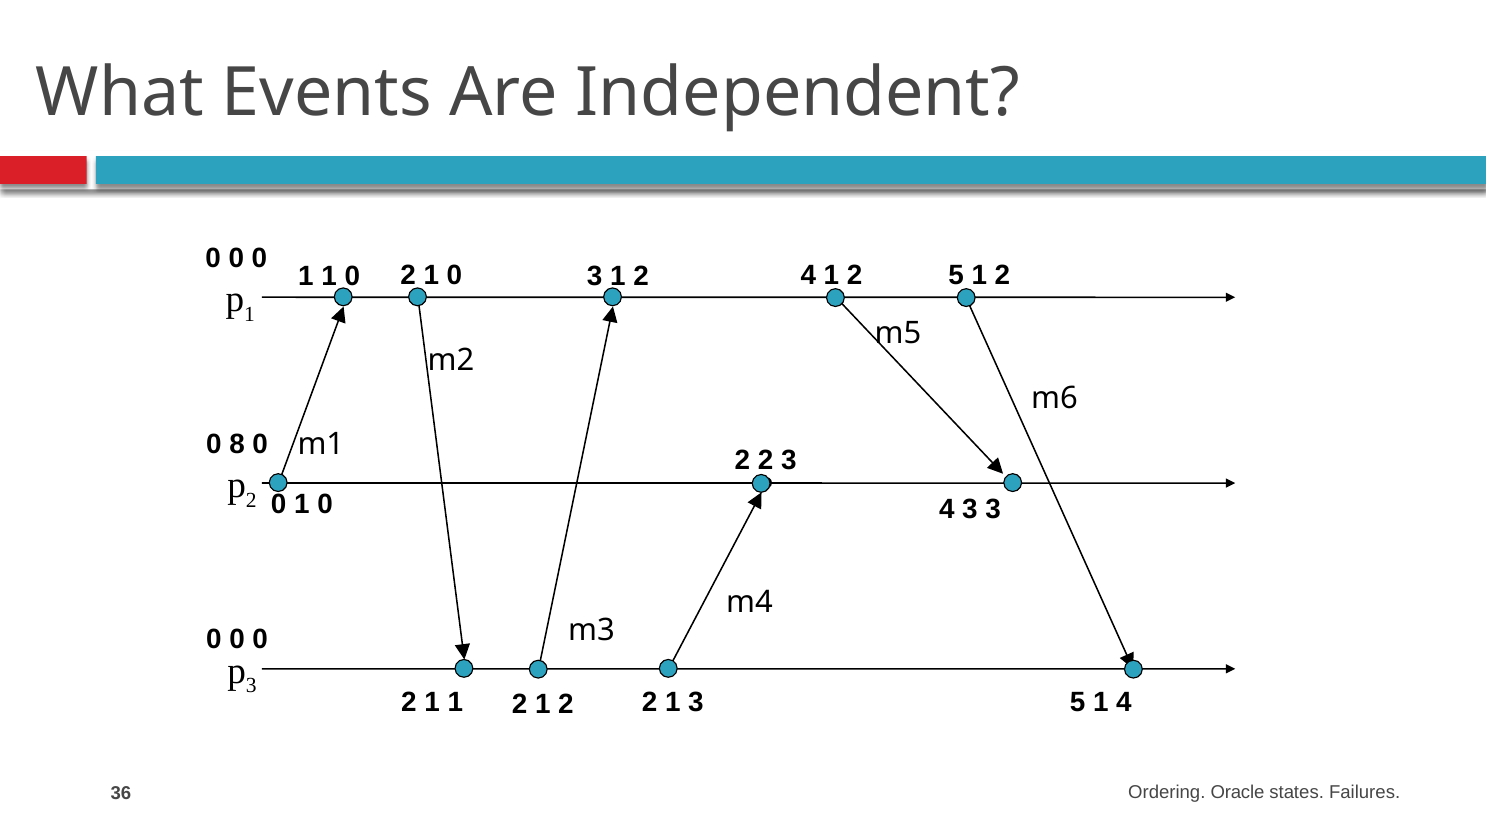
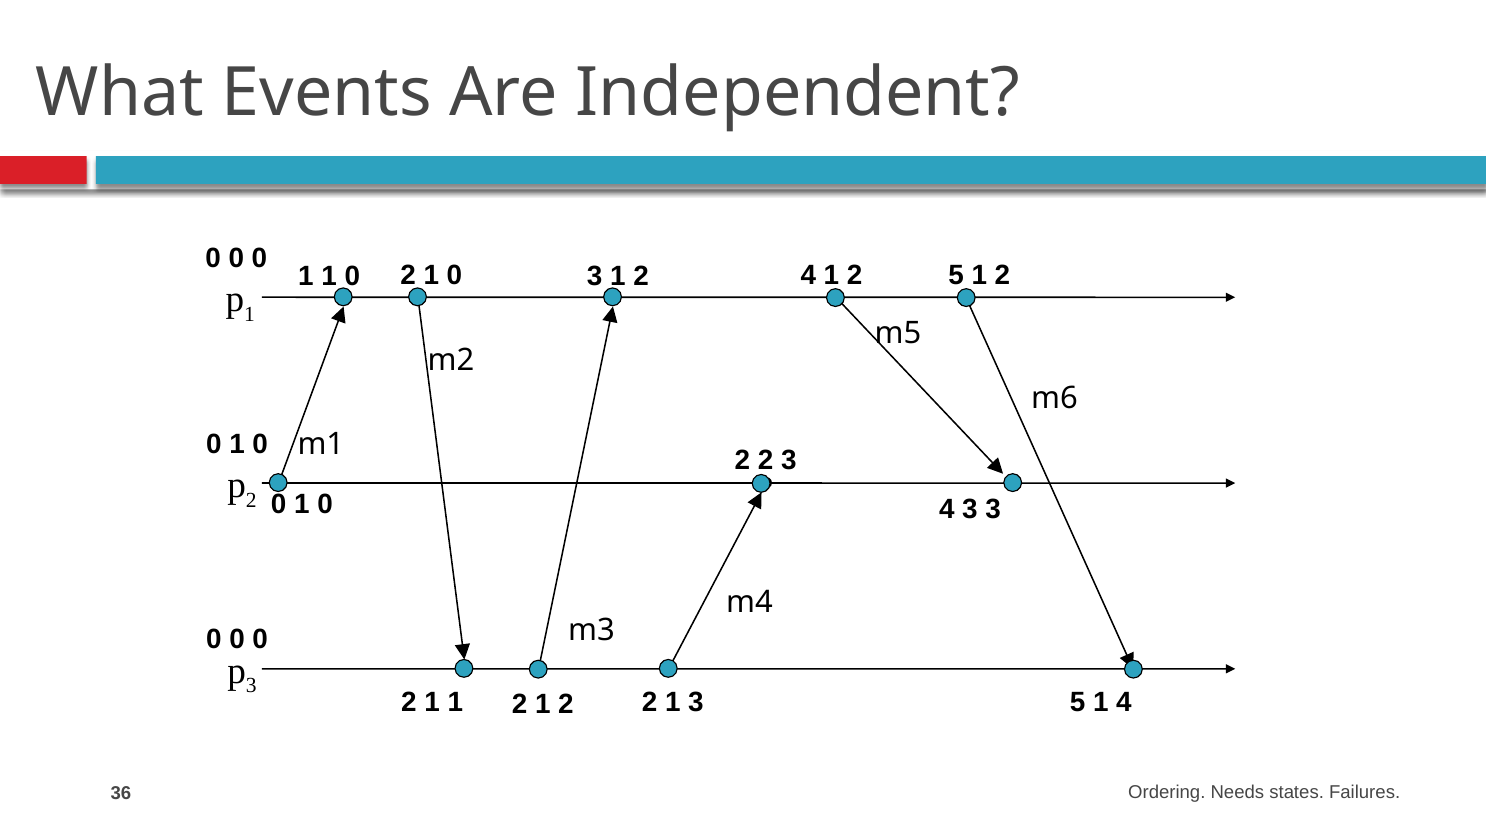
8: 8 -> 1 (237, 444)
Oracle: Oracle -> Needs (1237, 793)
